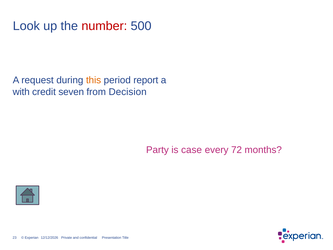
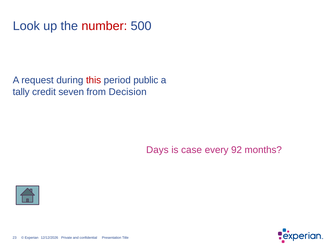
this colour: orange -> red (94, 80)
report: report -> public (146, 80)
with: with -> tally (21, 92)
Party: Party -> Days (157, 150)
72: 72 -> 92 (237, 150)
